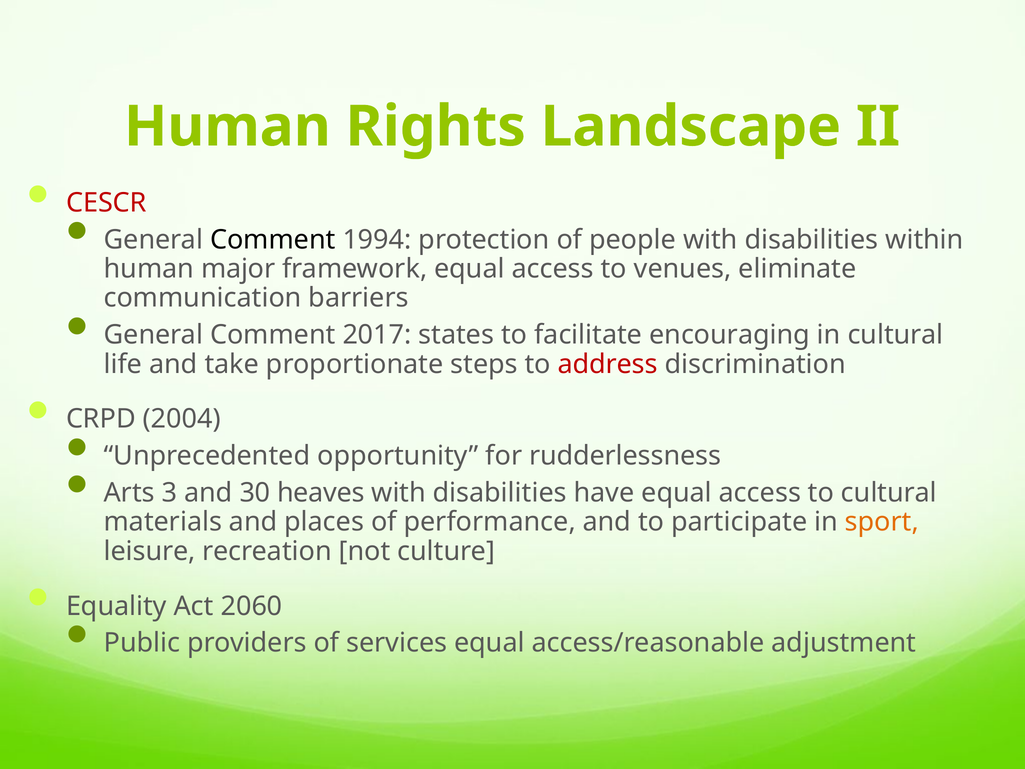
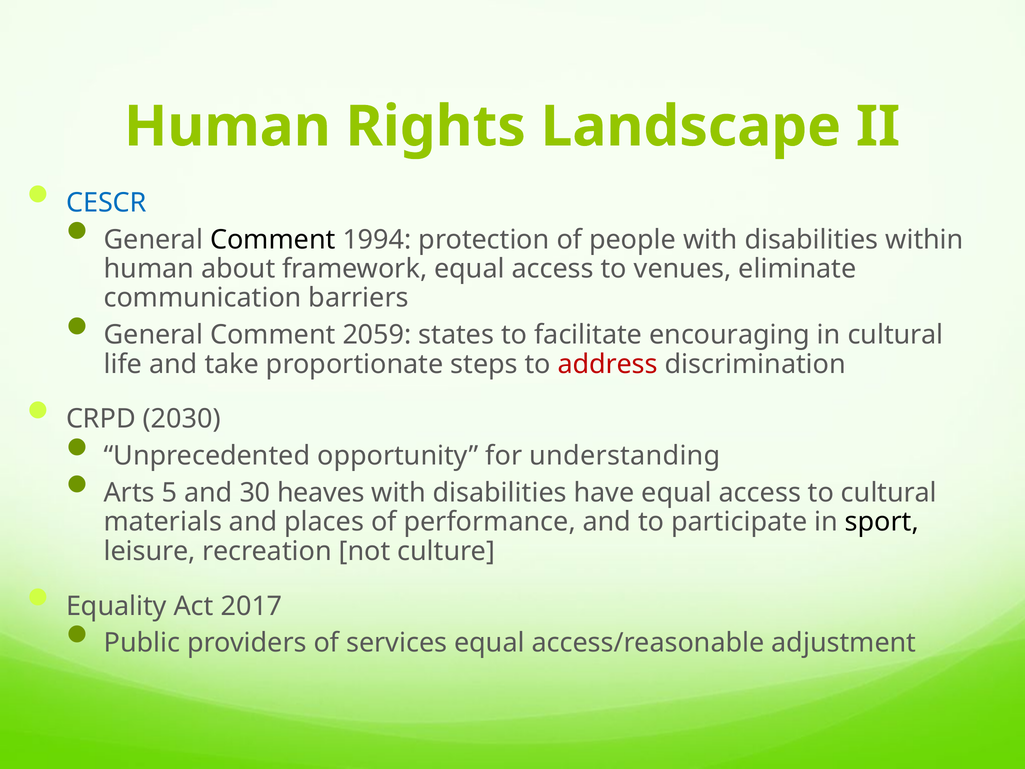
CESCR colour: red -> blue (106, 203)
major: major -> about (238, 269)
2017: 2017 -> 2059 (377, 335)
2004: 2004 -> 2030 (182, 419)
rudderlessness: rudderlessness -> understanding (625, 456)
3: 3 -> 5 (170, 493)
sport colour: orange -> black (882, 522)
2060: 2060 -> 2017 (252, 606)
